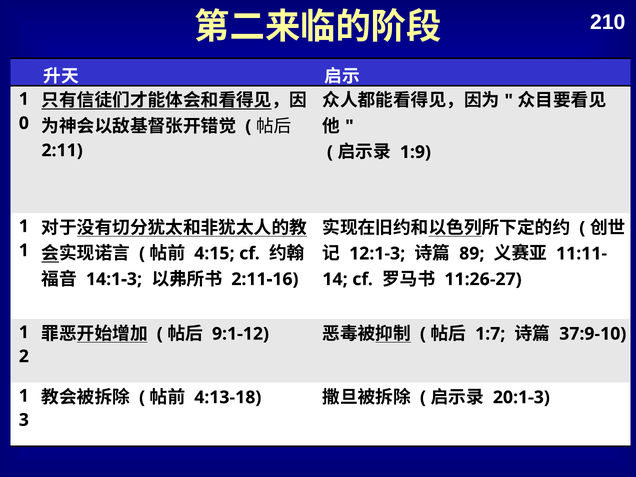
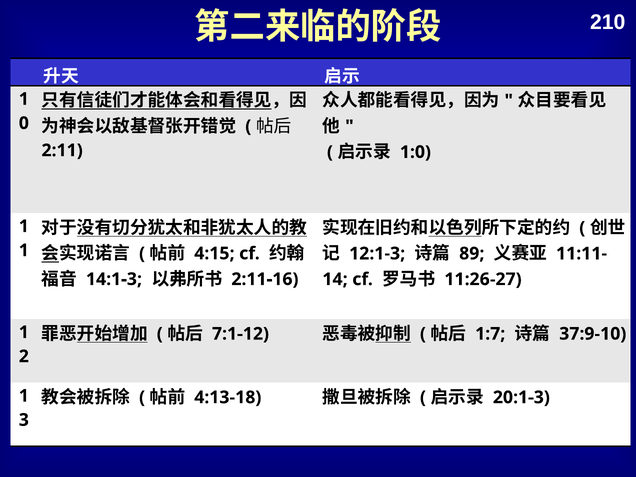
1:9: 1:9 -> 1:0 (415, 152)
9:1-12: 9:1-12 -> 7:1-12 (240, 334)
